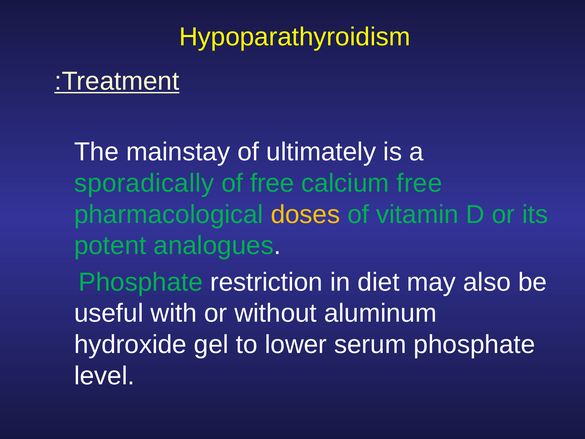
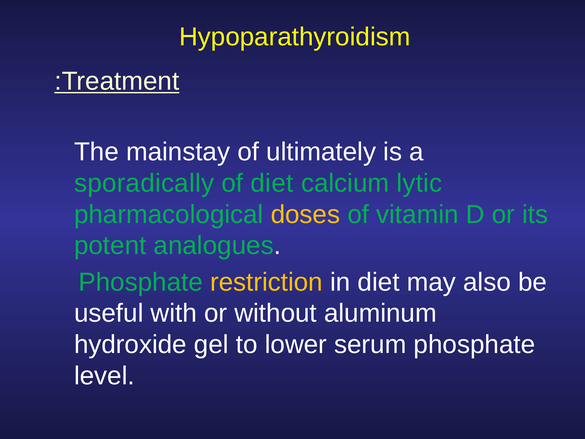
of free: free -> diet (272, 183)
calcium free: free -> lytic (419, 183)
restriction colour: white -> yellow (266, 282)
